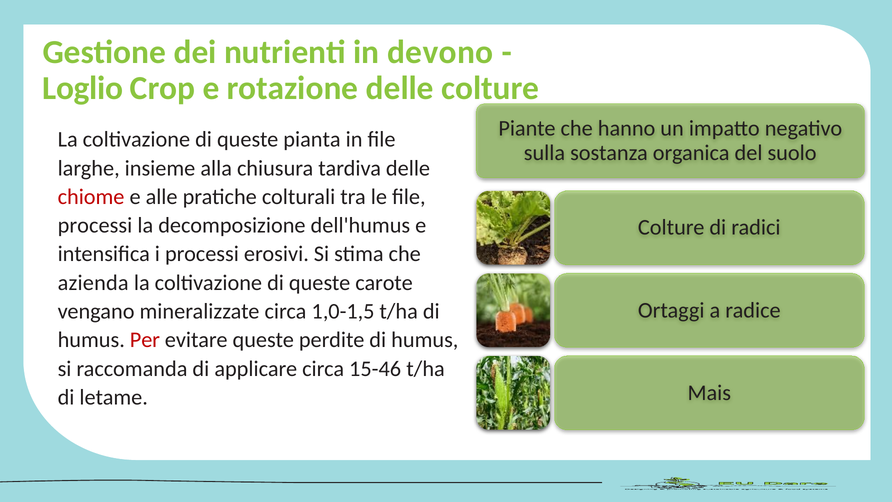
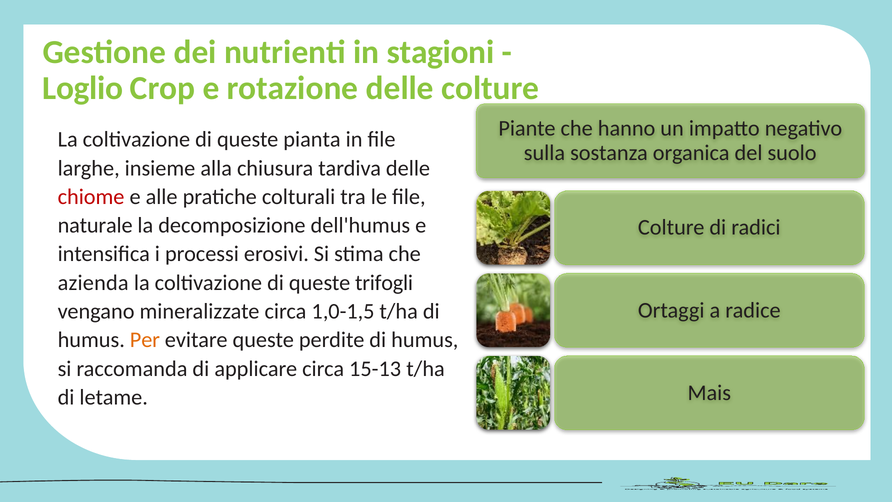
devono: devono -> stagioni (441, 52)
processi: processi -> naturale (95, 225)
carote: carote -> trifogli (384, 283)
Per colour: red -> orange (145, 340)
15-46: 15-46 -> 15-13 (375, 368)
